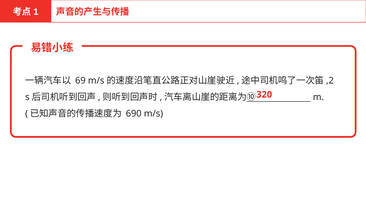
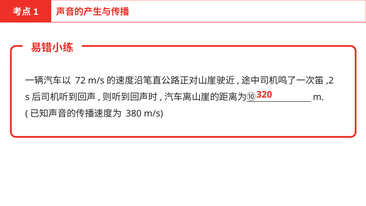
69: 69 -> 72 (80, 81)
690: 690 -> 380 (134, 114)
